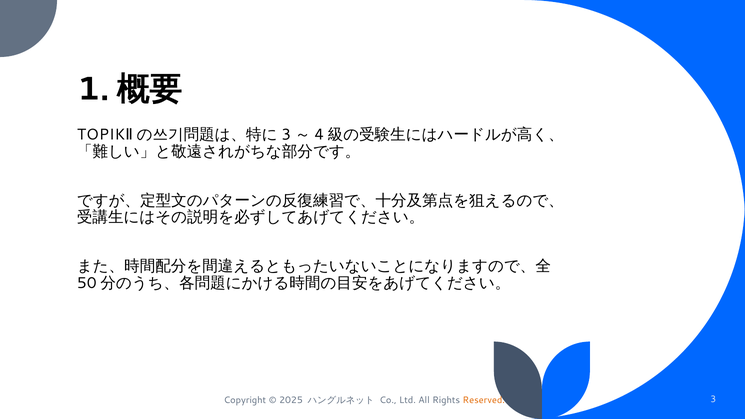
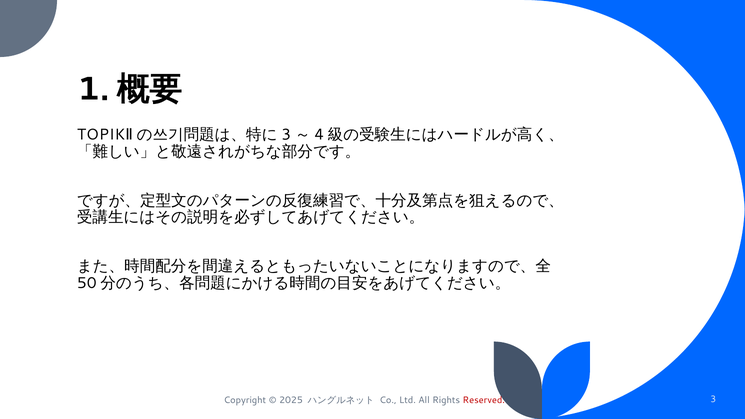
Reserved colour: orange -> red (484, 400)
